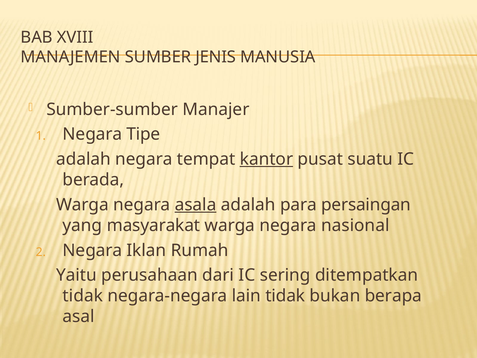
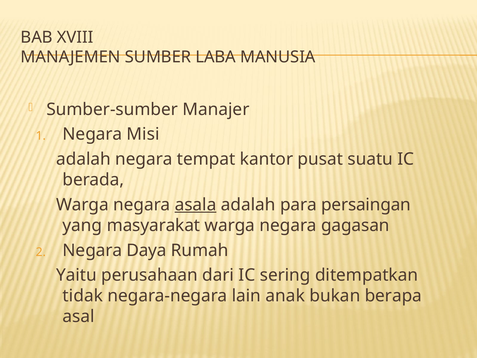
JENIS: JENIS -> LABA (216, 57)
Tipe: Tipe -> Misi (143, 134)
kantor underline: present -> none (266, 159)
nasional: nasional -> gagasan (355, 225)
Iklan: Iklan -> Daya (146, 250)
lain tidak: tidak -> anak (285, 296)
